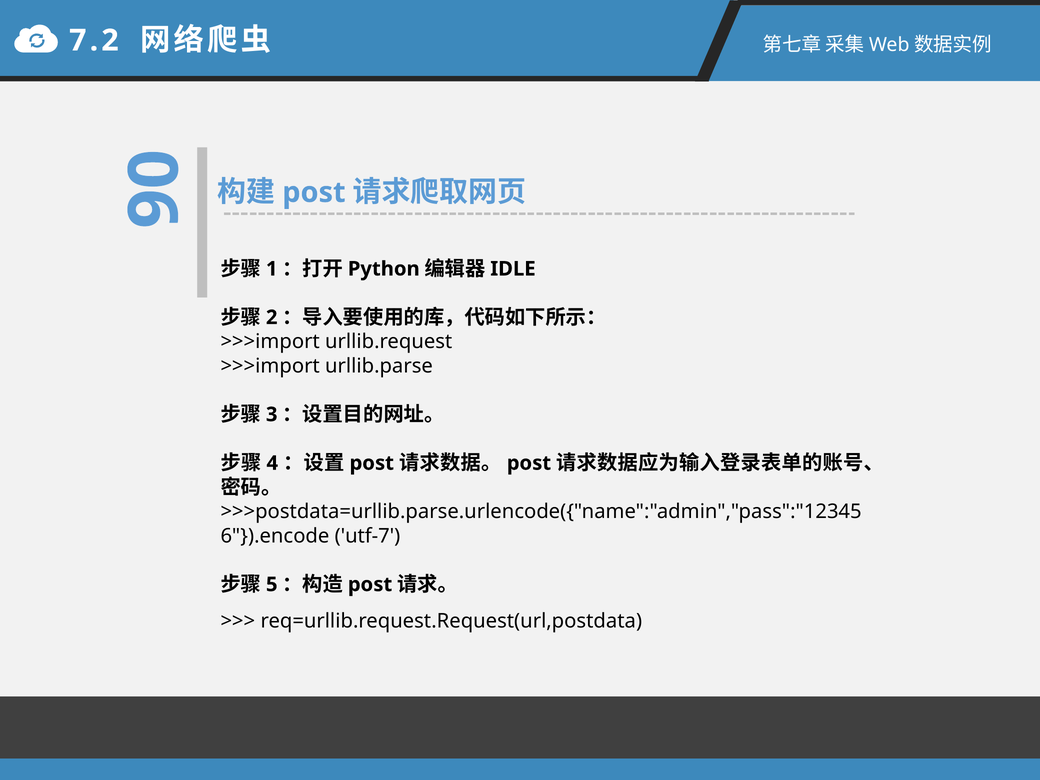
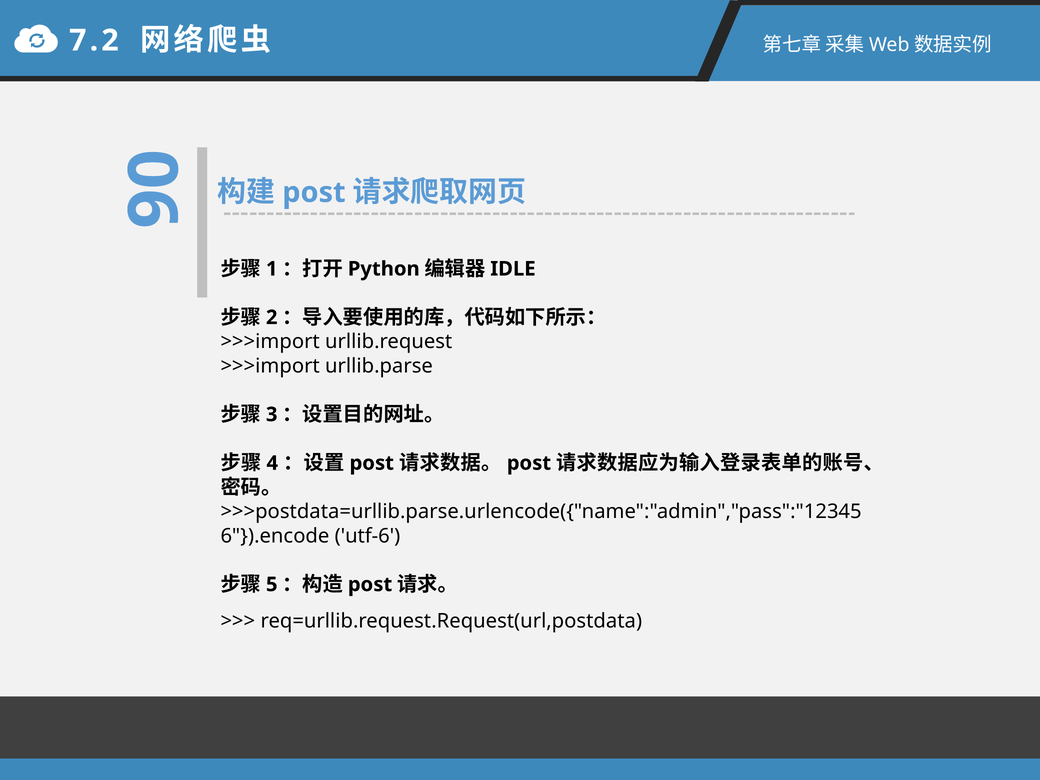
utf-7: utf-7 -> utf-6 (367, 536)
